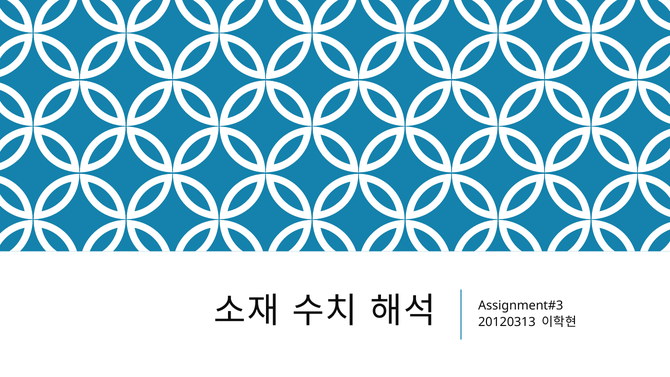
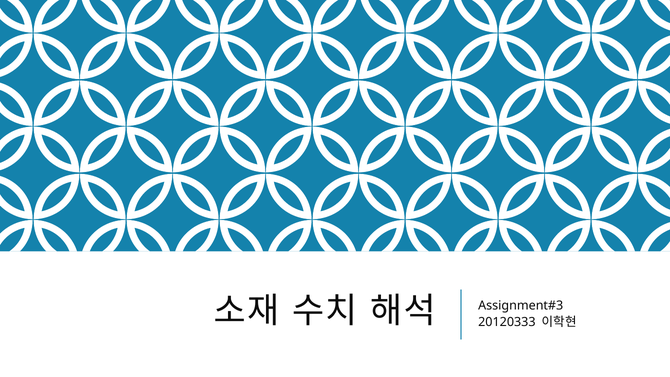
20120313: 20120313 -> 20120333 (507, 322)
